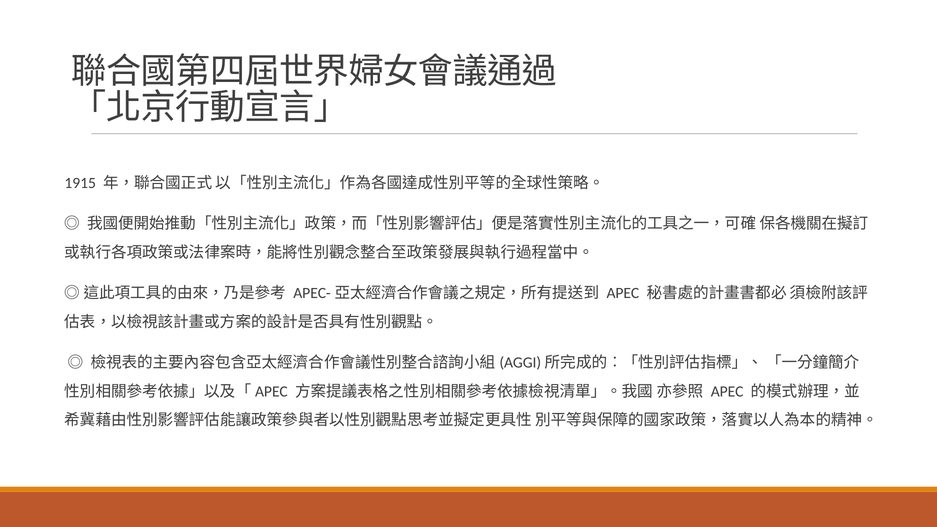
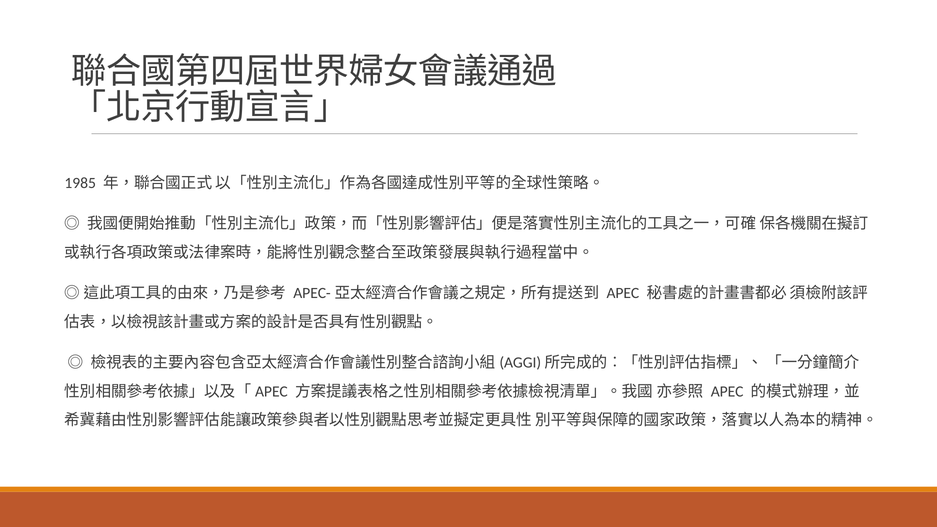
1915: 1915 -> 1985 (80, 183)
